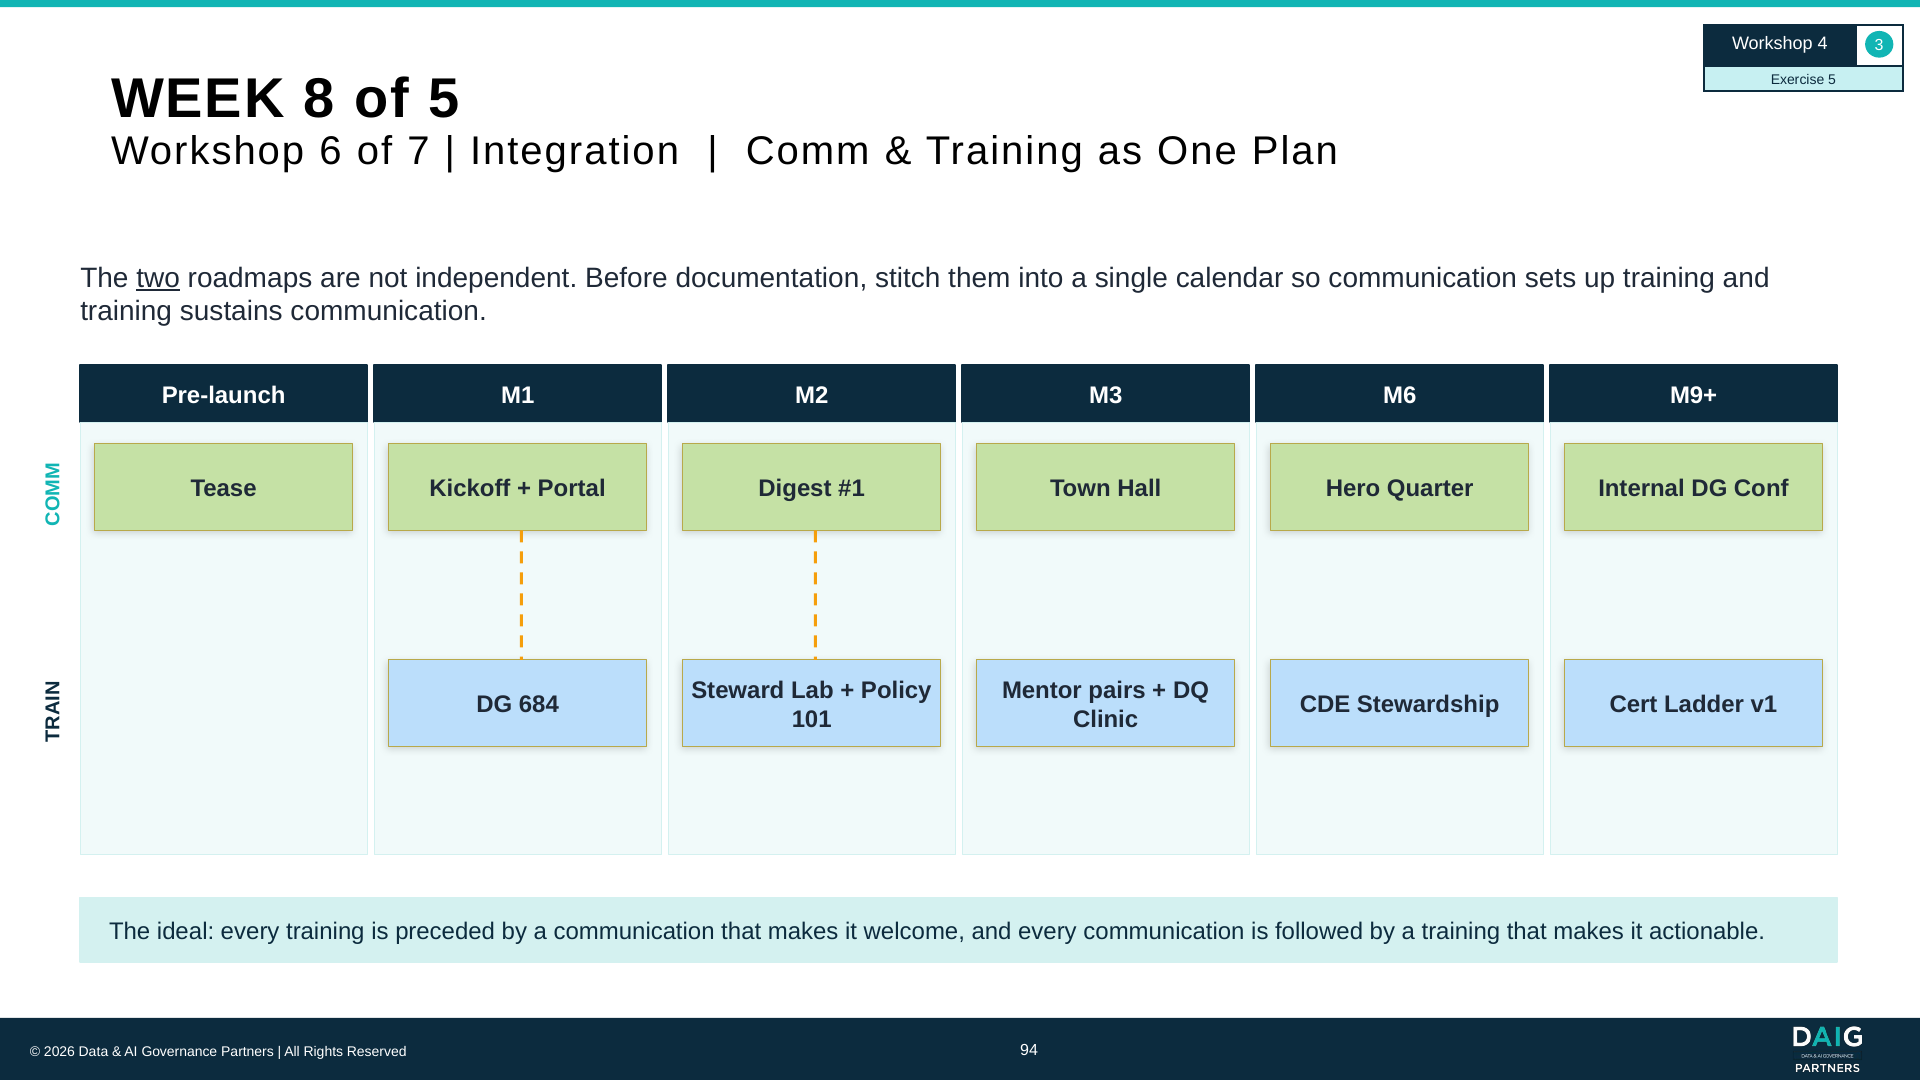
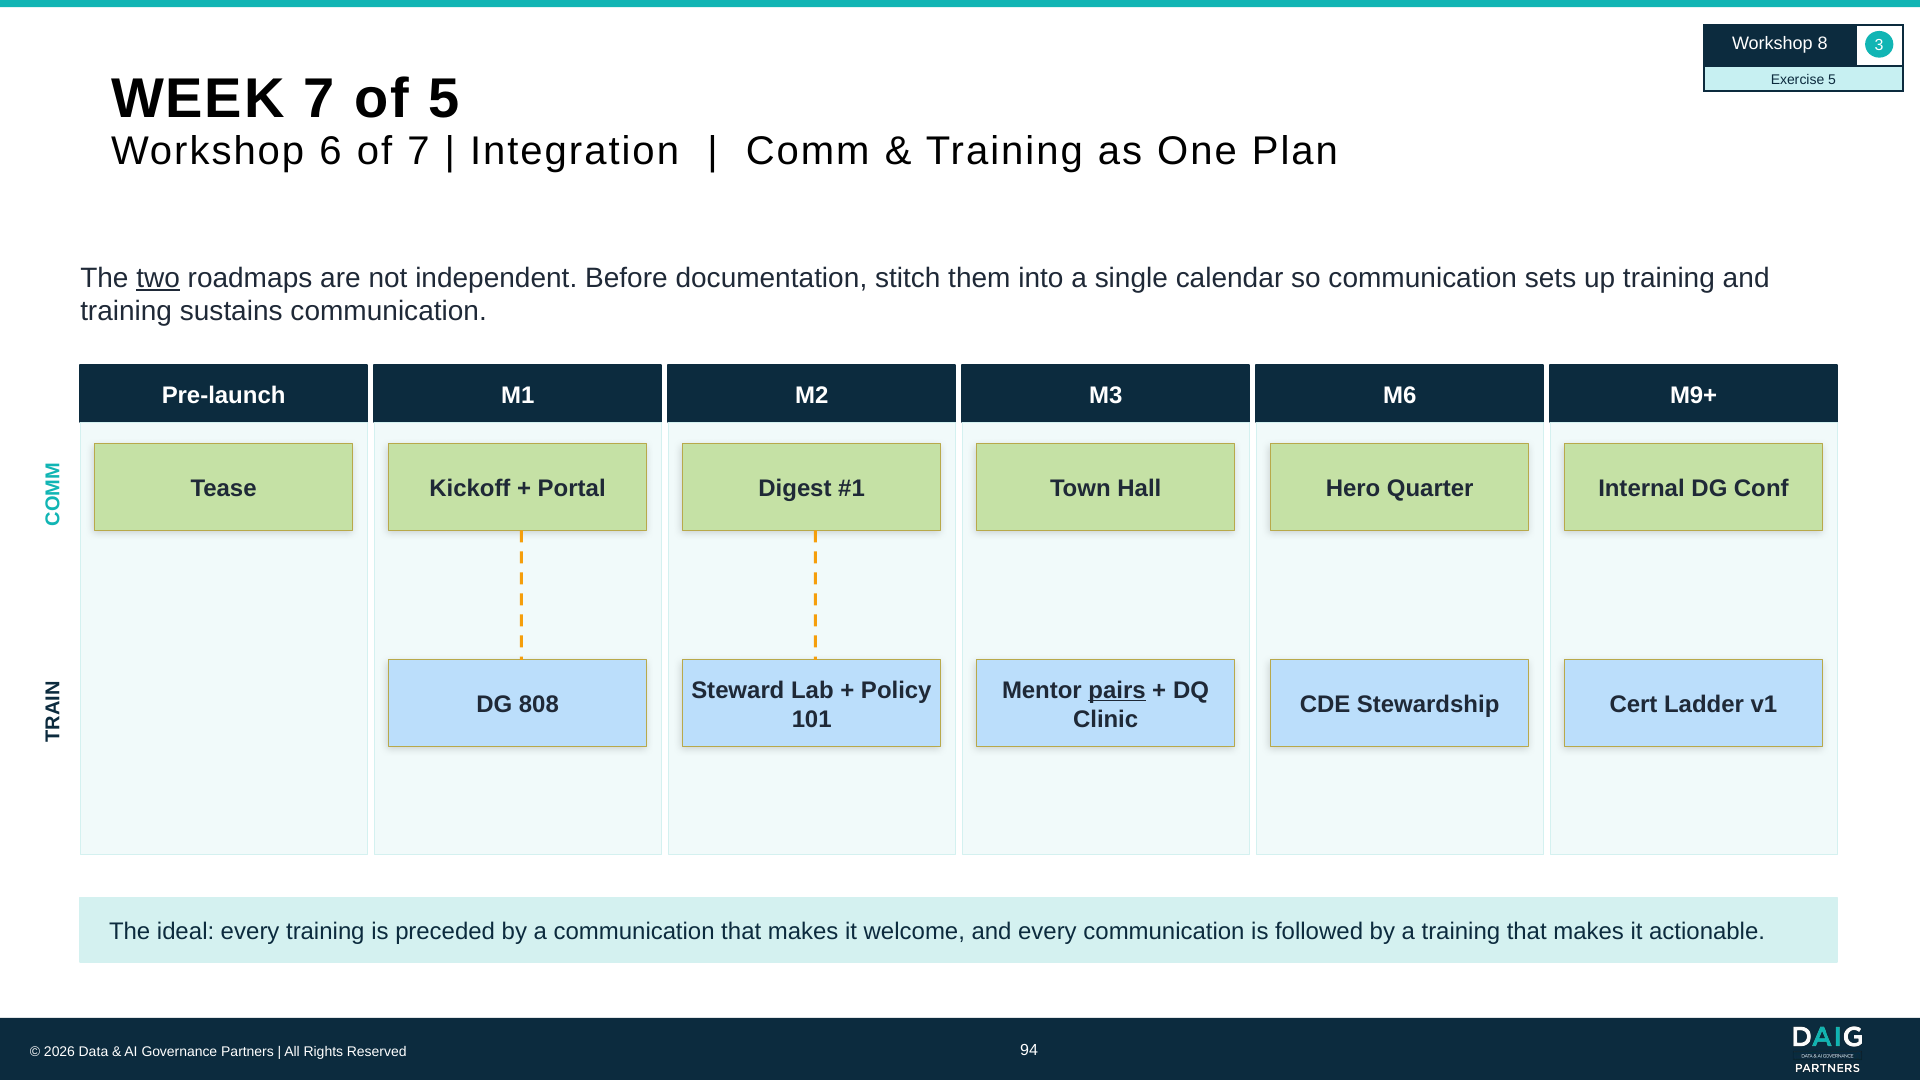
4: 4 -> 8 (1823, 44)
WEEK 8: 8 -> 7 (319, 99)
pairs underline: none -> present (1117, 690)
684: 684 -> 808 (539, 705)
